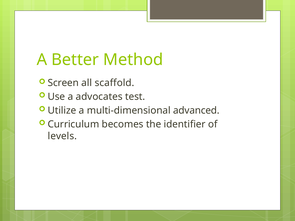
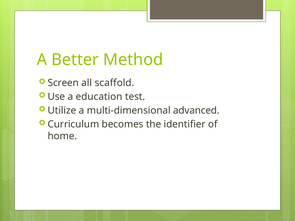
advocates: advocates -> education (99, 97)
levels: levels -> home (62, 136)
